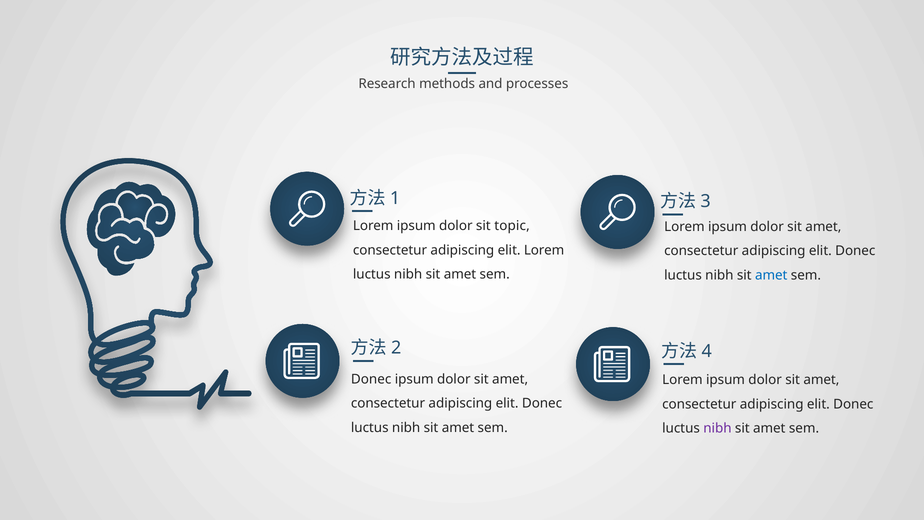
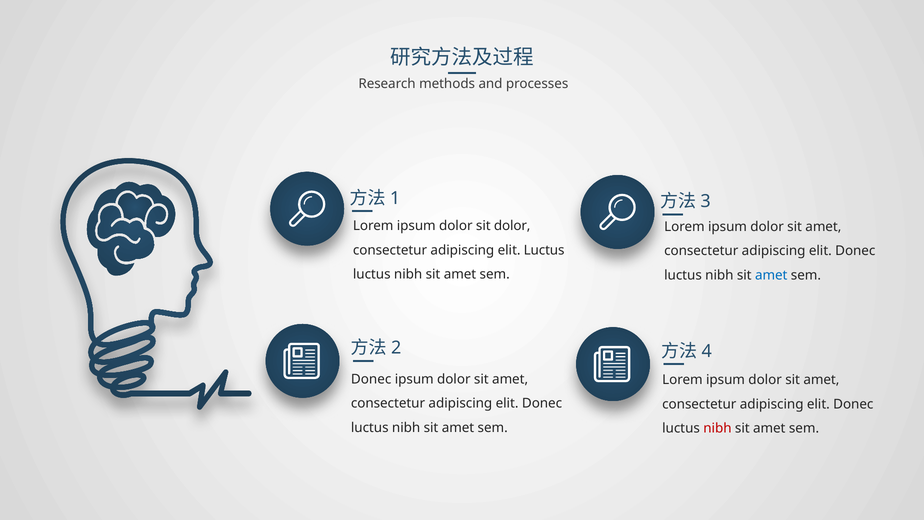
sit topic: topic -> dolor (512, 226)
elit Lorem: Lorem -> Luctus (544, 250)
nibh colour: purple -> red (717, 428)
